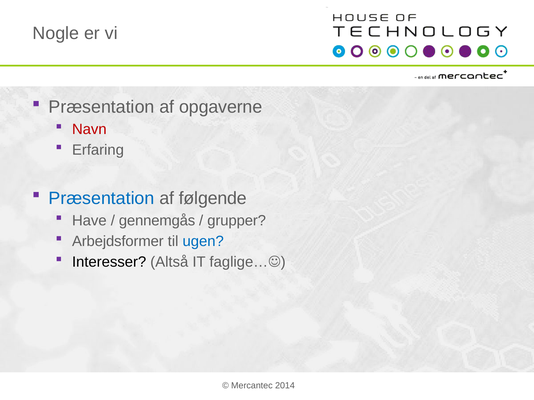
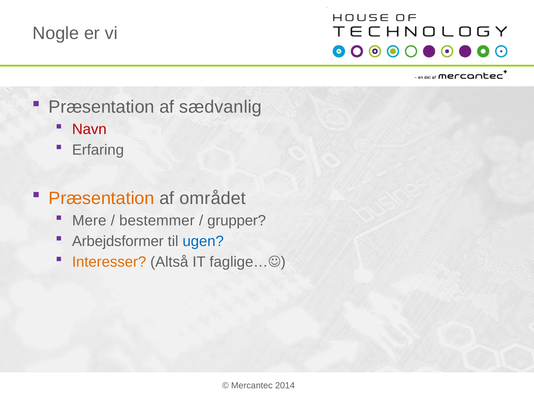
opgaverne: opgaverne -> sædvanlig (221, 107)
Præsentation colour: blue -> orange (102, 199)
følgende: følgende -> området (213, 199)
Have: Have -> Mere (89, 221)
gennemgås: gennemgås -> bestemmer (157, 221)
Interesser colour: black -> orange (109, 262)
